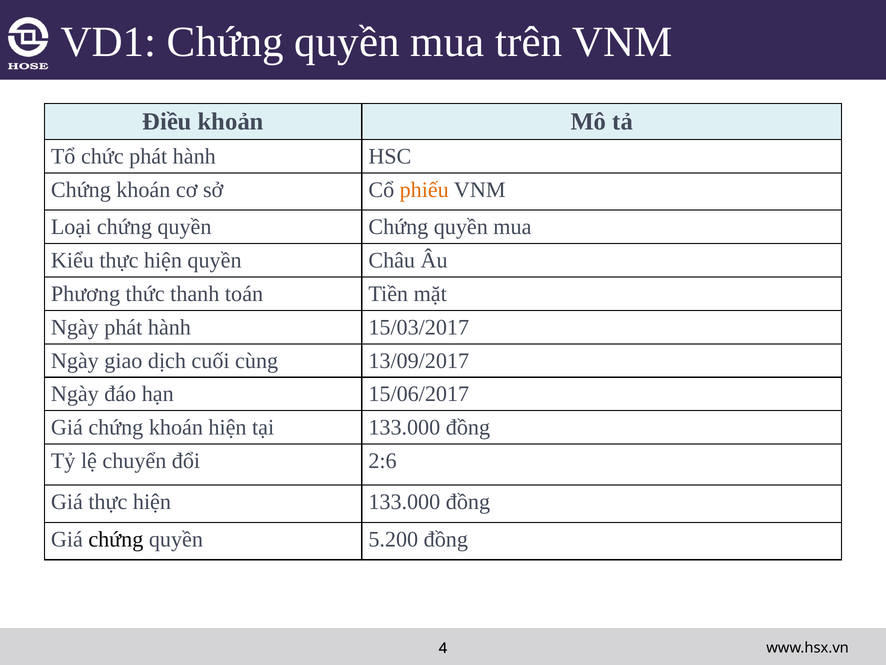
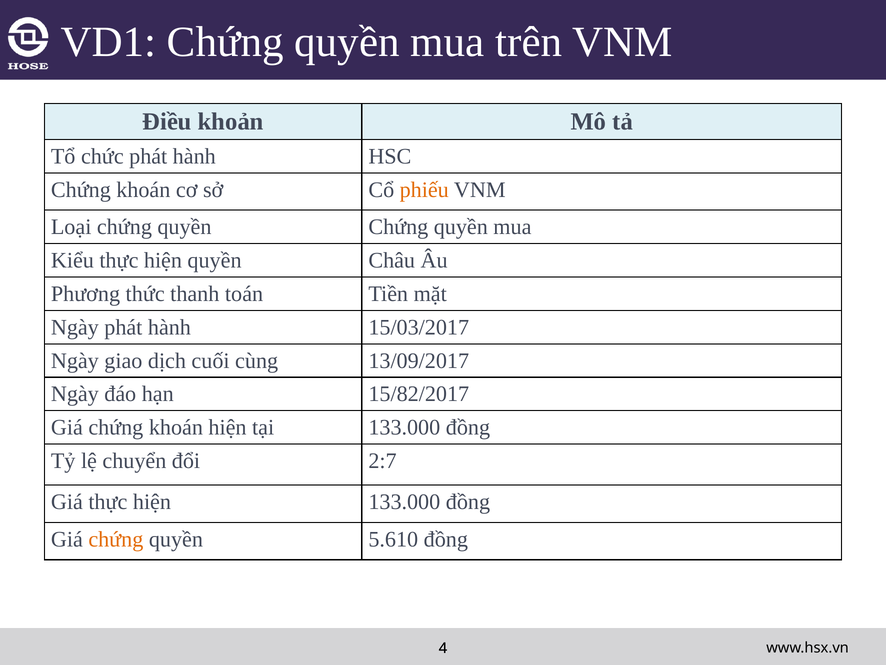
15/06/2017: 15/06/2017 -> 15/82/2017 (419, 394)
2:6: 2:6 -> 2:7 (382, 461)
chứng colour: black -> orange (116, 539)
5.200: 5.200 -> 5.610 (393, 539)
